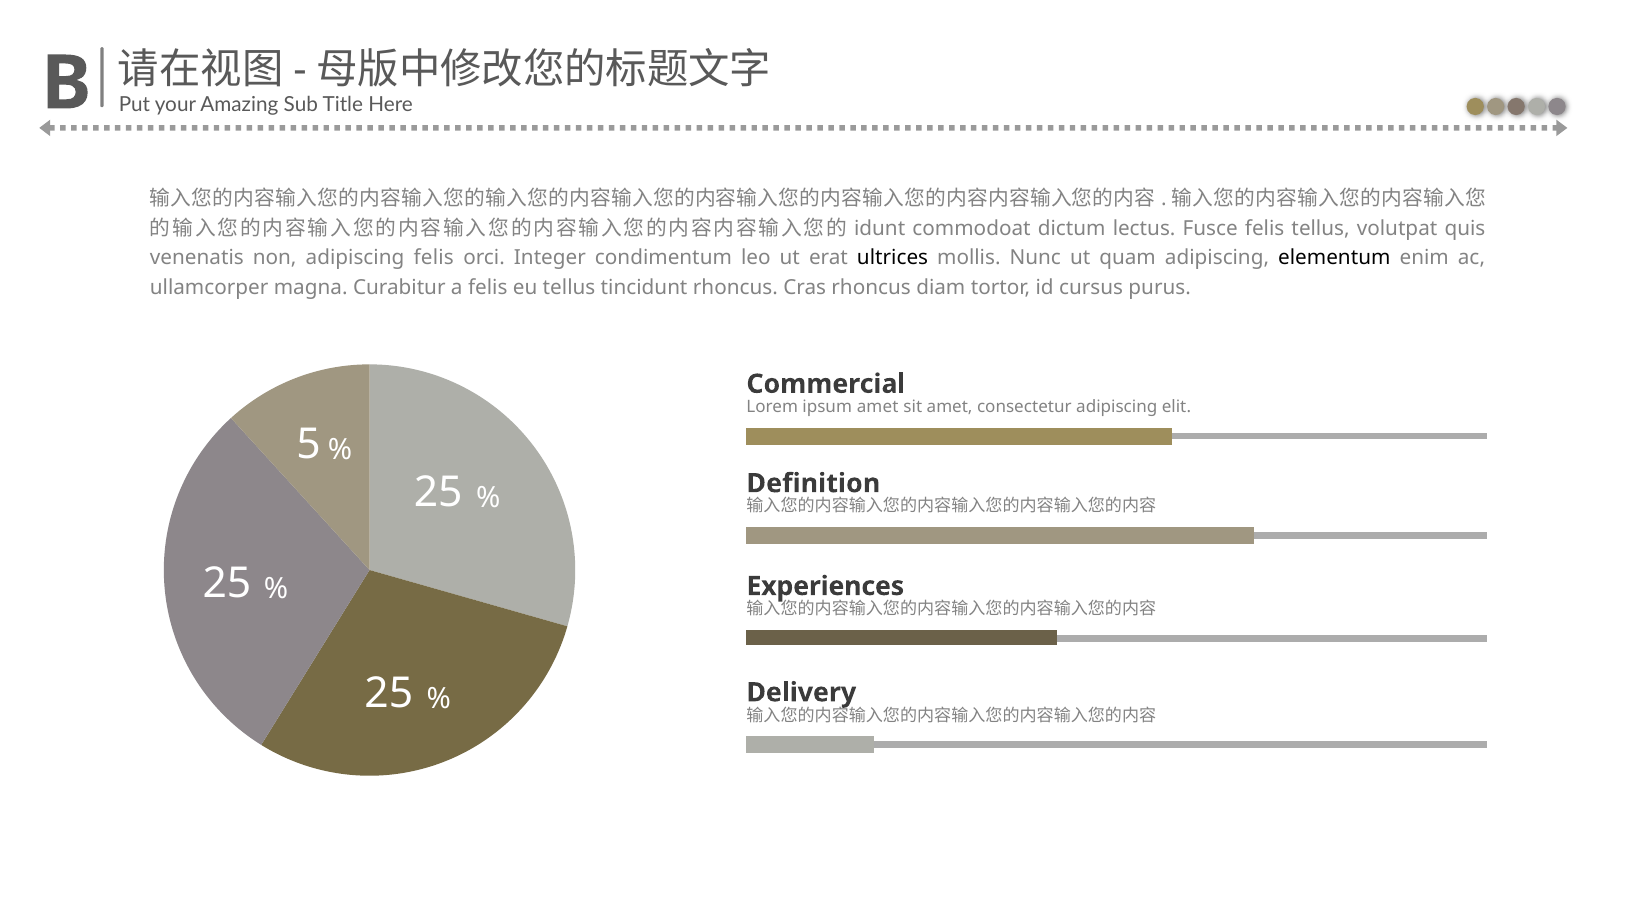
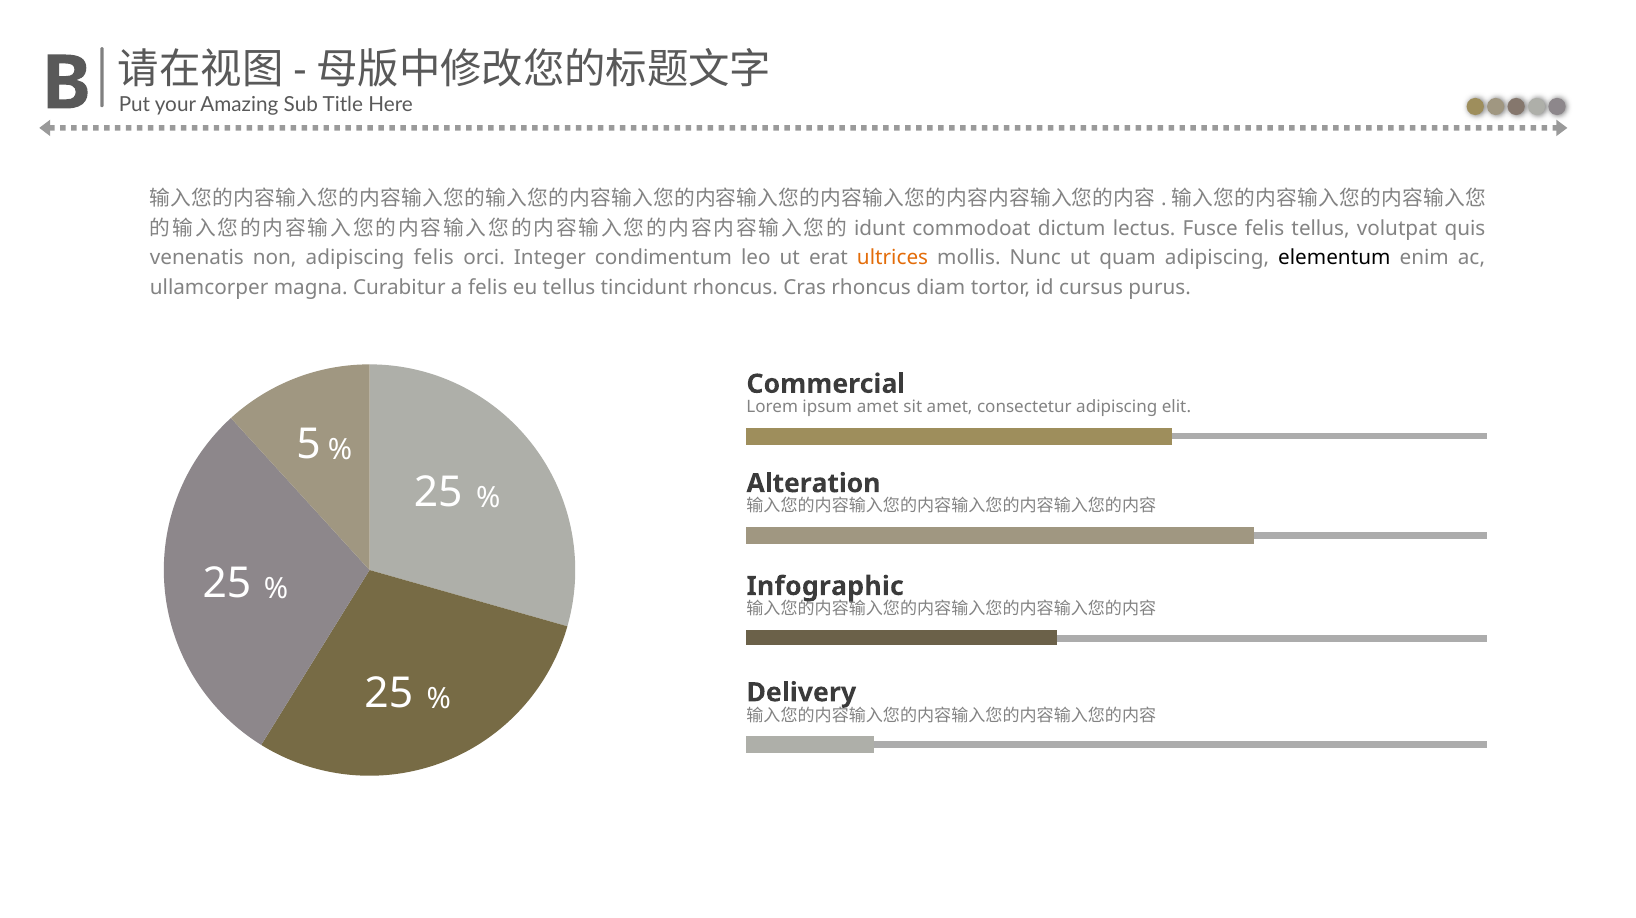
ultrices colour: black -> orange (893, 258)
Definition: Definition -> Alteration (813, 483)
Experiences: Experiences -> Infographic (825, 586)
